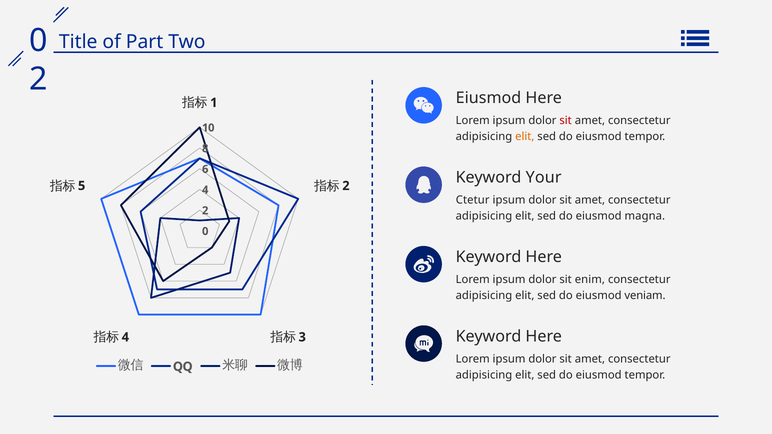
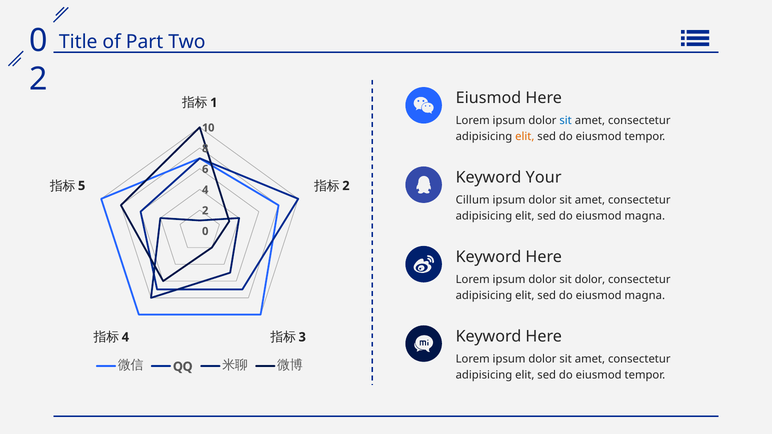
sit colour: red -> blue (566, 121)
Ctetur: Ctetur -> Cillum (473, 200)
sit enim: enim -> dolor (590, 280)
veniam: veniam -> magna (645, 296)
